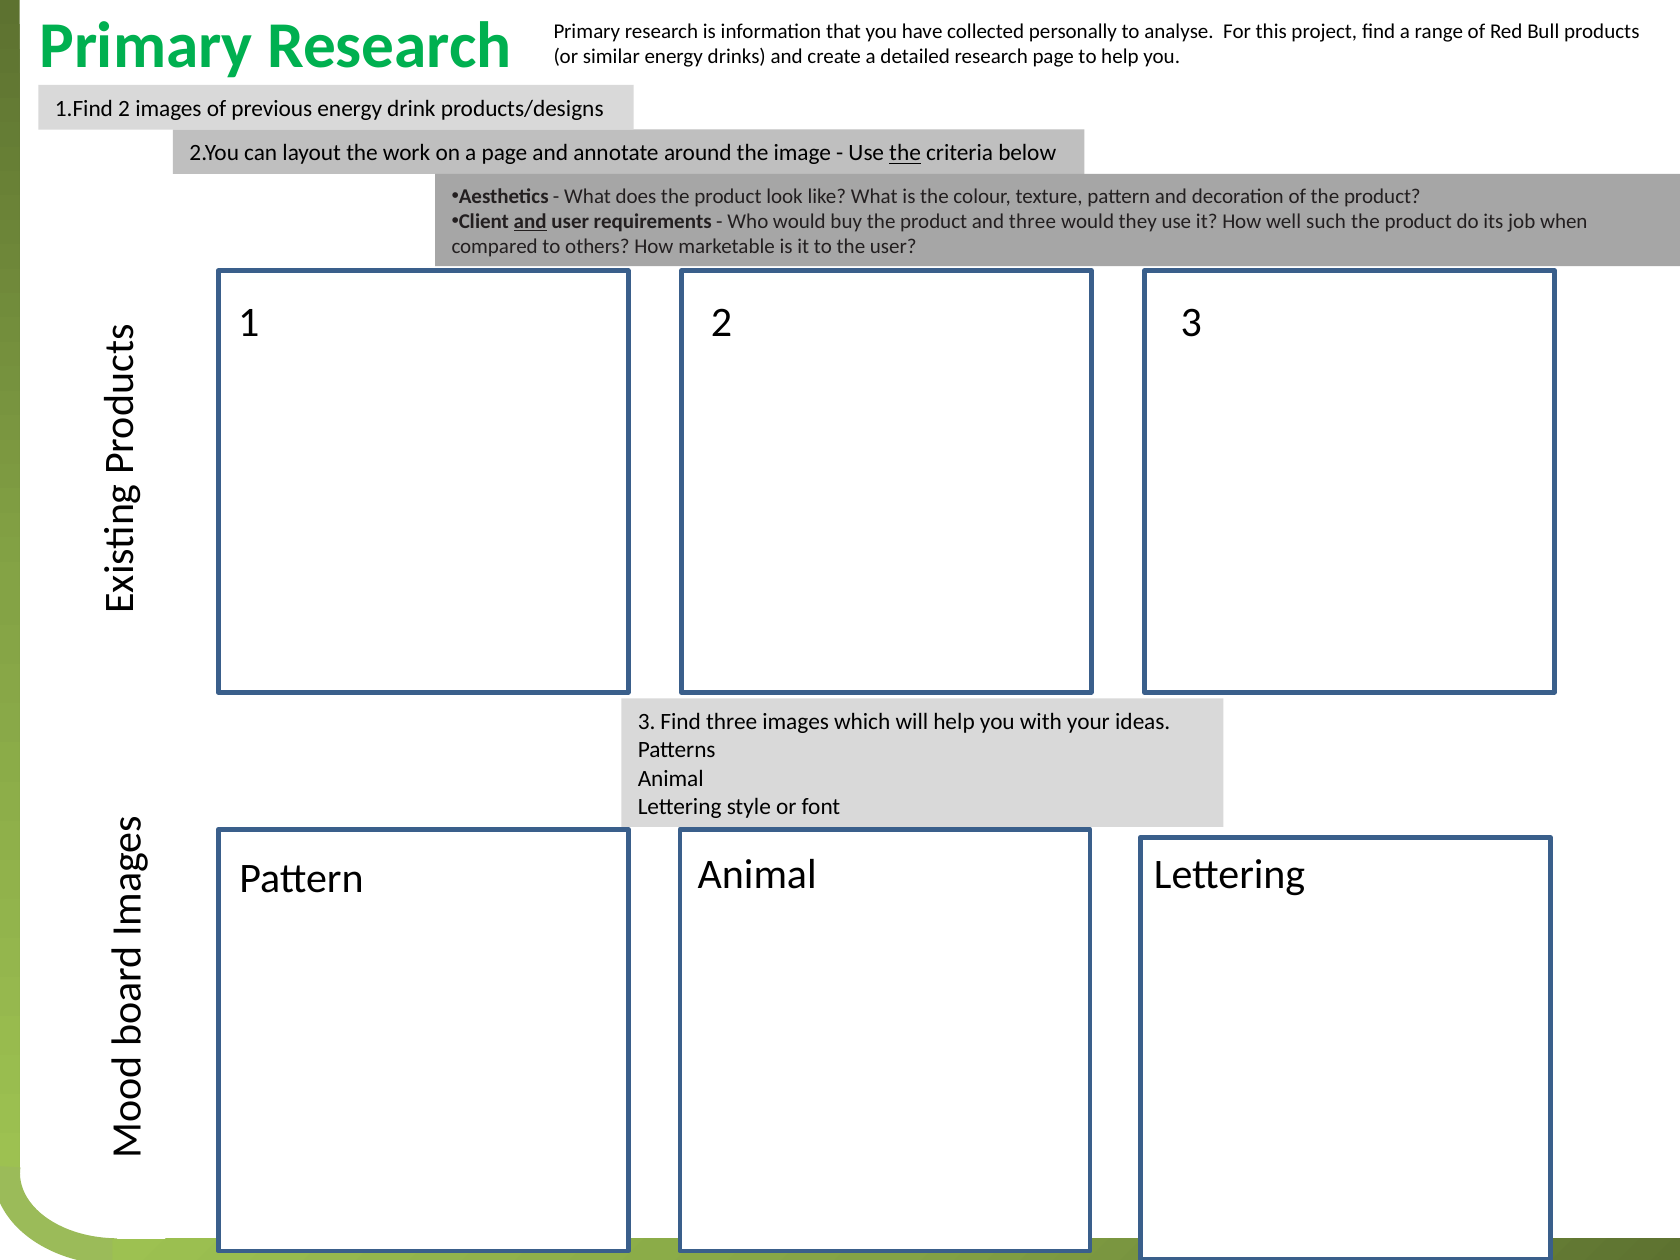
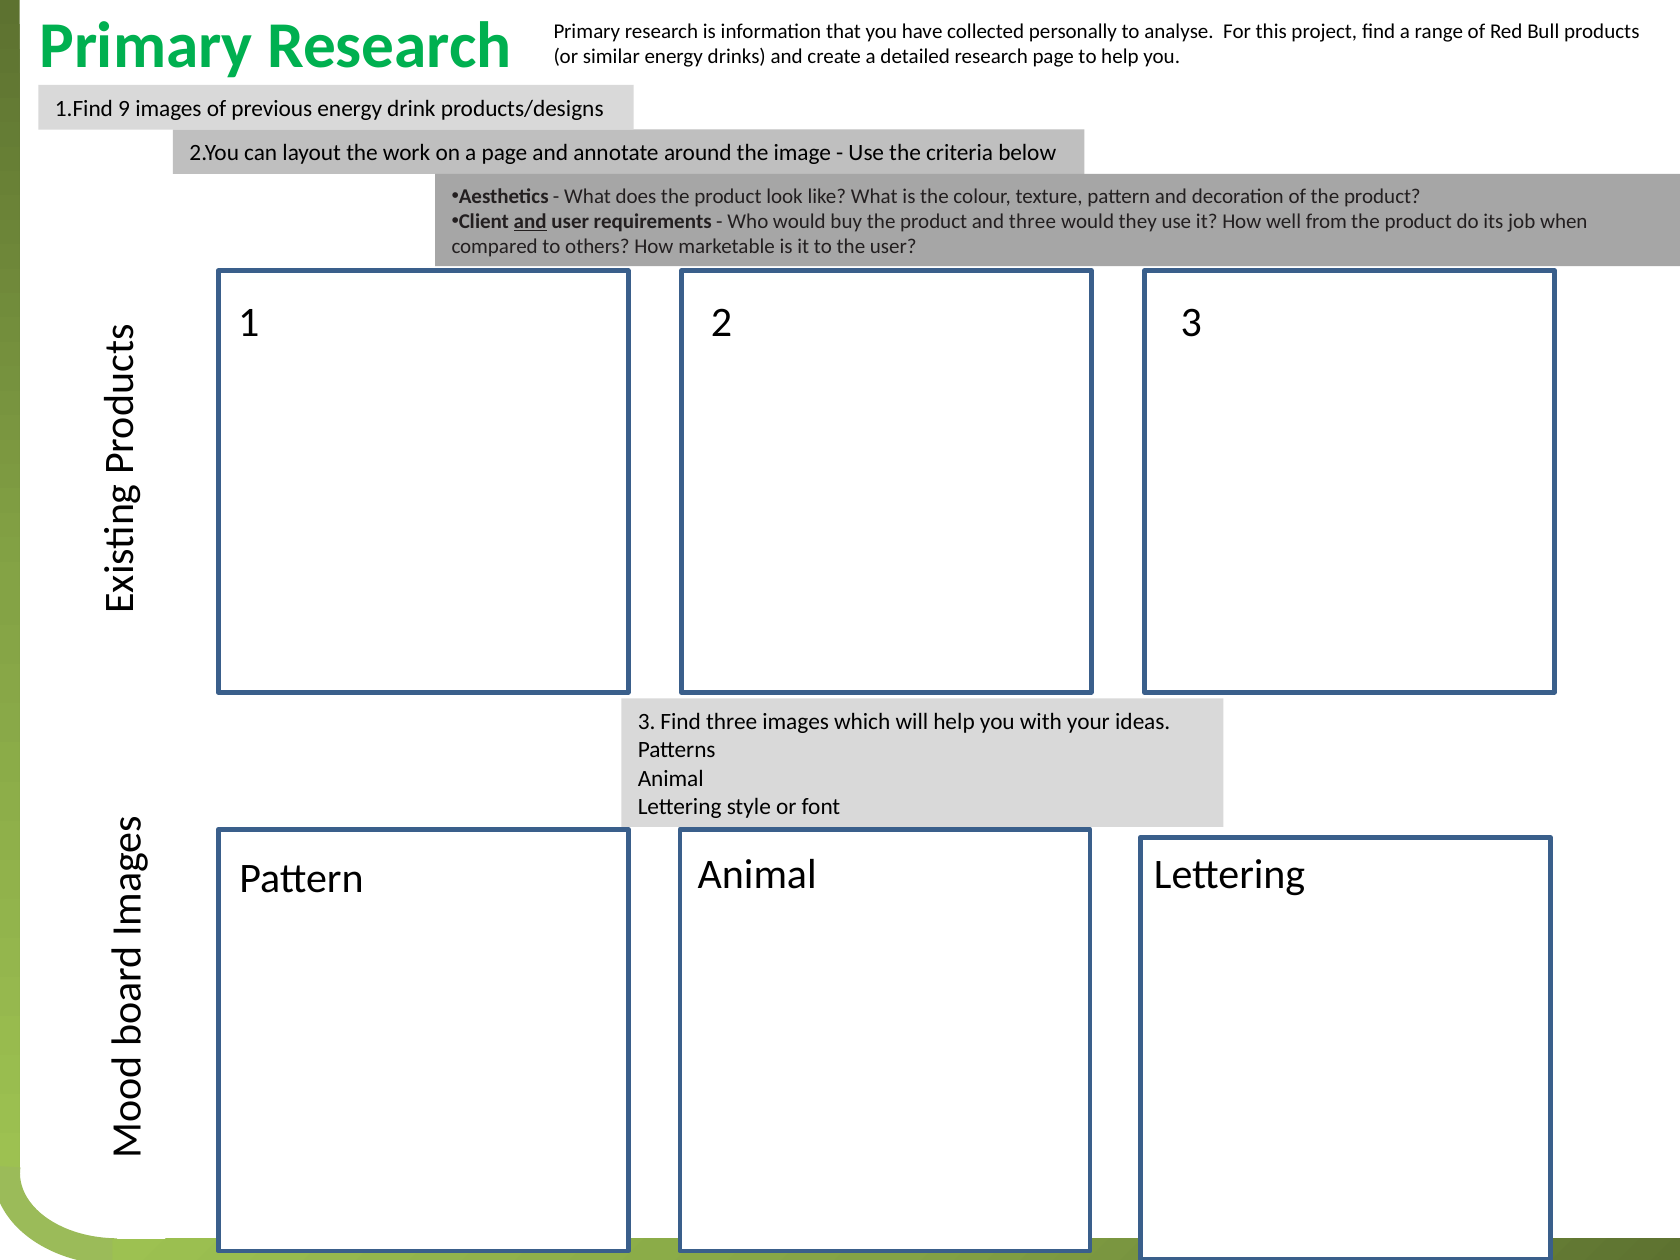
1.Find 2: 2 -> 9 (124, 109)
the underline: present -> none (905, 153)
such: such -> from (1326, 222)
